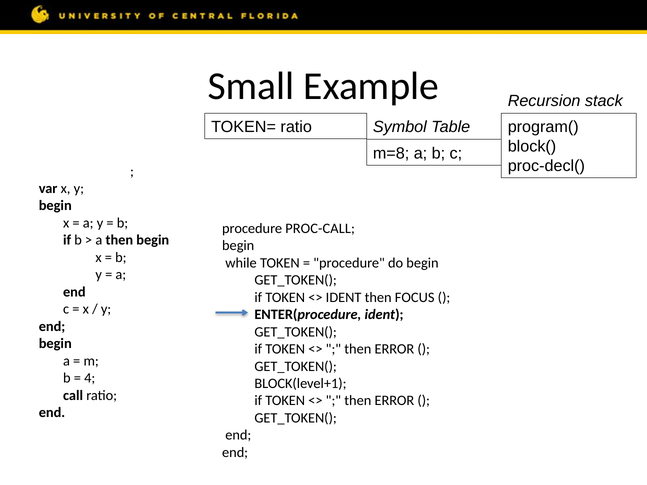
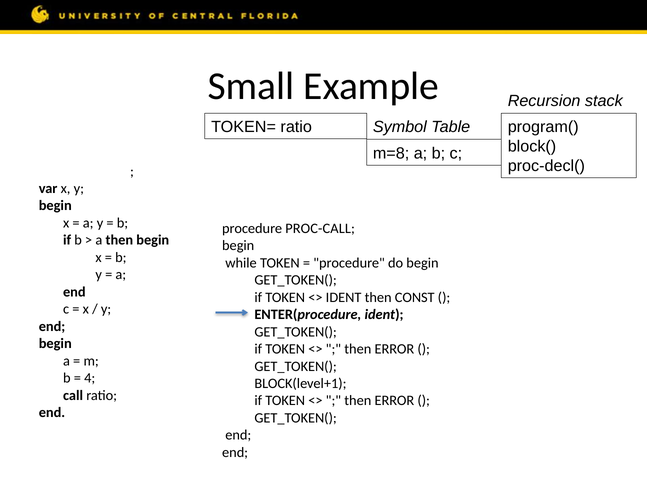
then FOCUS: FOCUS -> CONST (415, 297)
